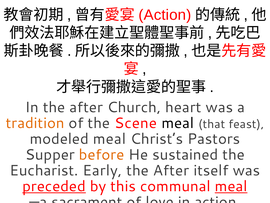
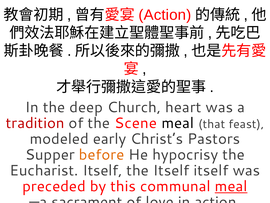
In the after: after -> deep (86, 107)
tradition colour: orange -> red (35, 123)
modeled meal: meal -> early (110, 139)
sustained: sustained -> hypocrisy (185, 154)
Eucharist Early: Early -> Itself (102, 170)
After: After -> Itself (171, 170)
preceded underline: present -> none (54, 186)
